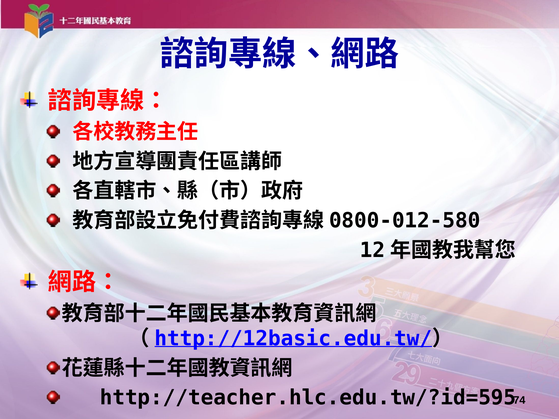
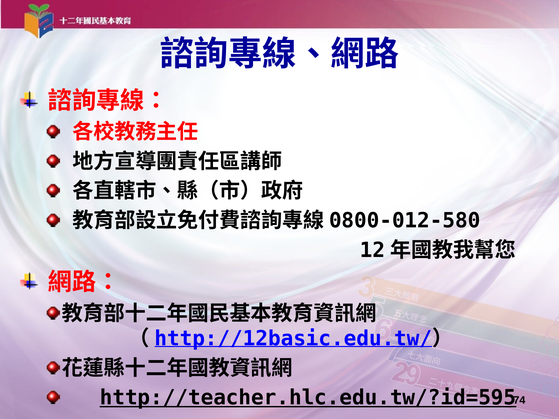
http://teacher.hlc.edu.tw/?id=595 underline: none -> present (308, 398)
